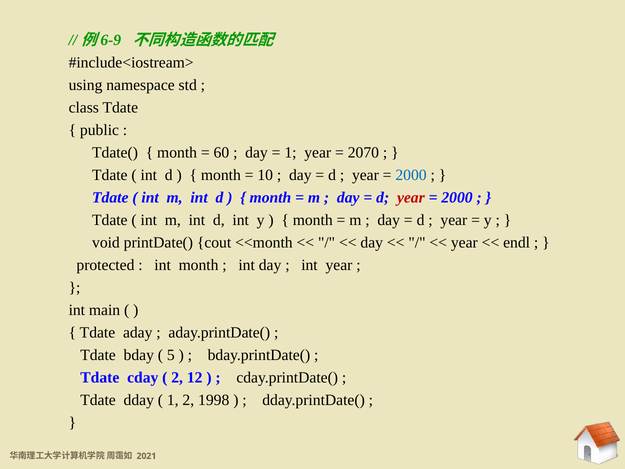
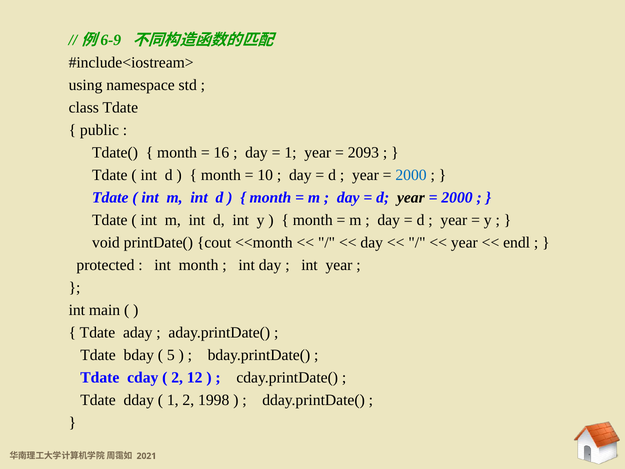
60: 60 -> 16 (221, 153)
2070: 2070 -> 2093 (363, 153)
year colour: red -> black (411, 198)
